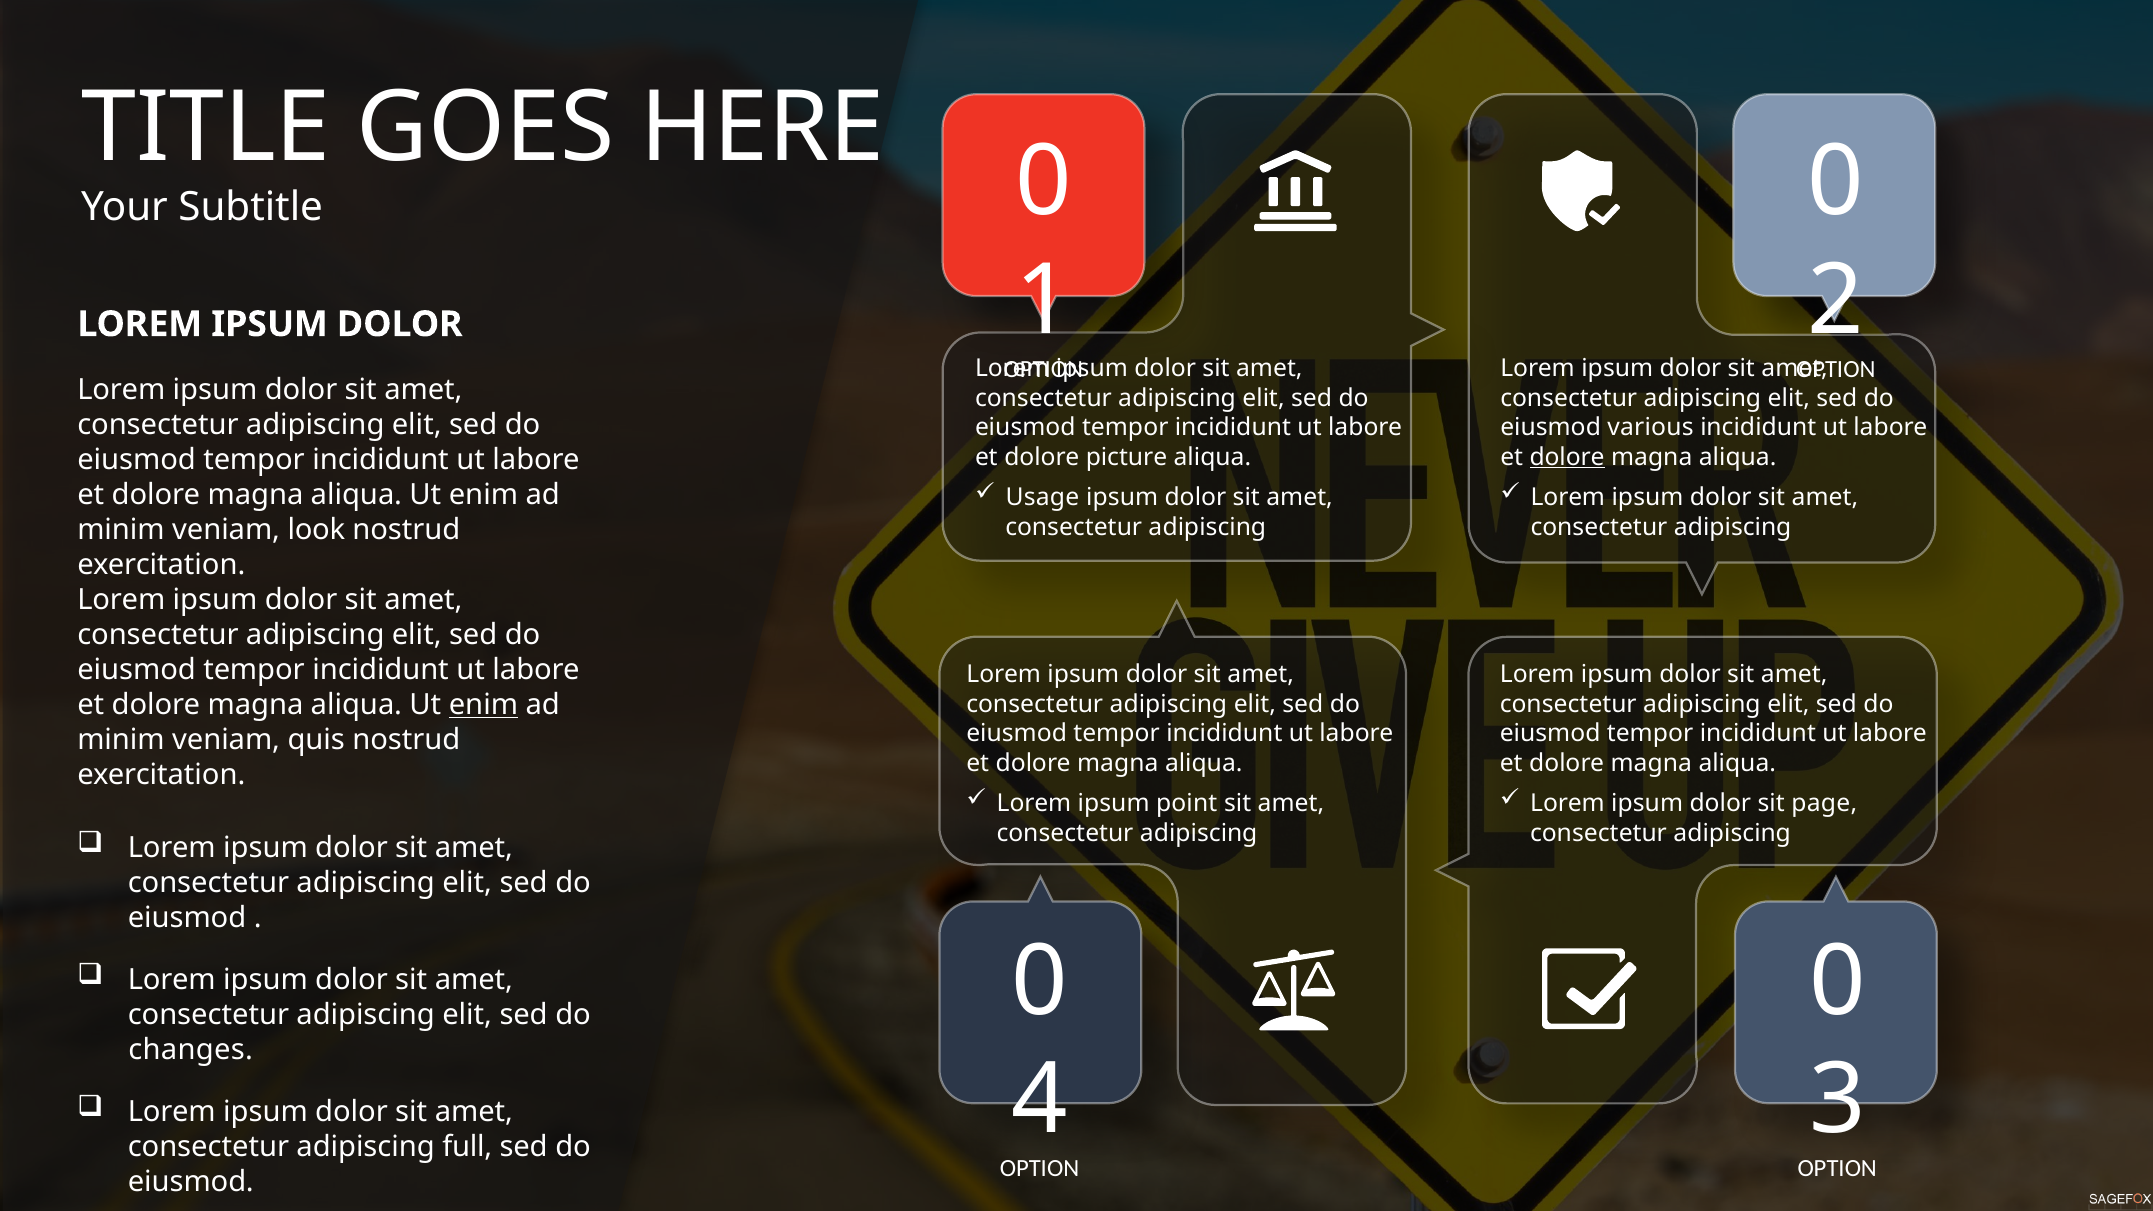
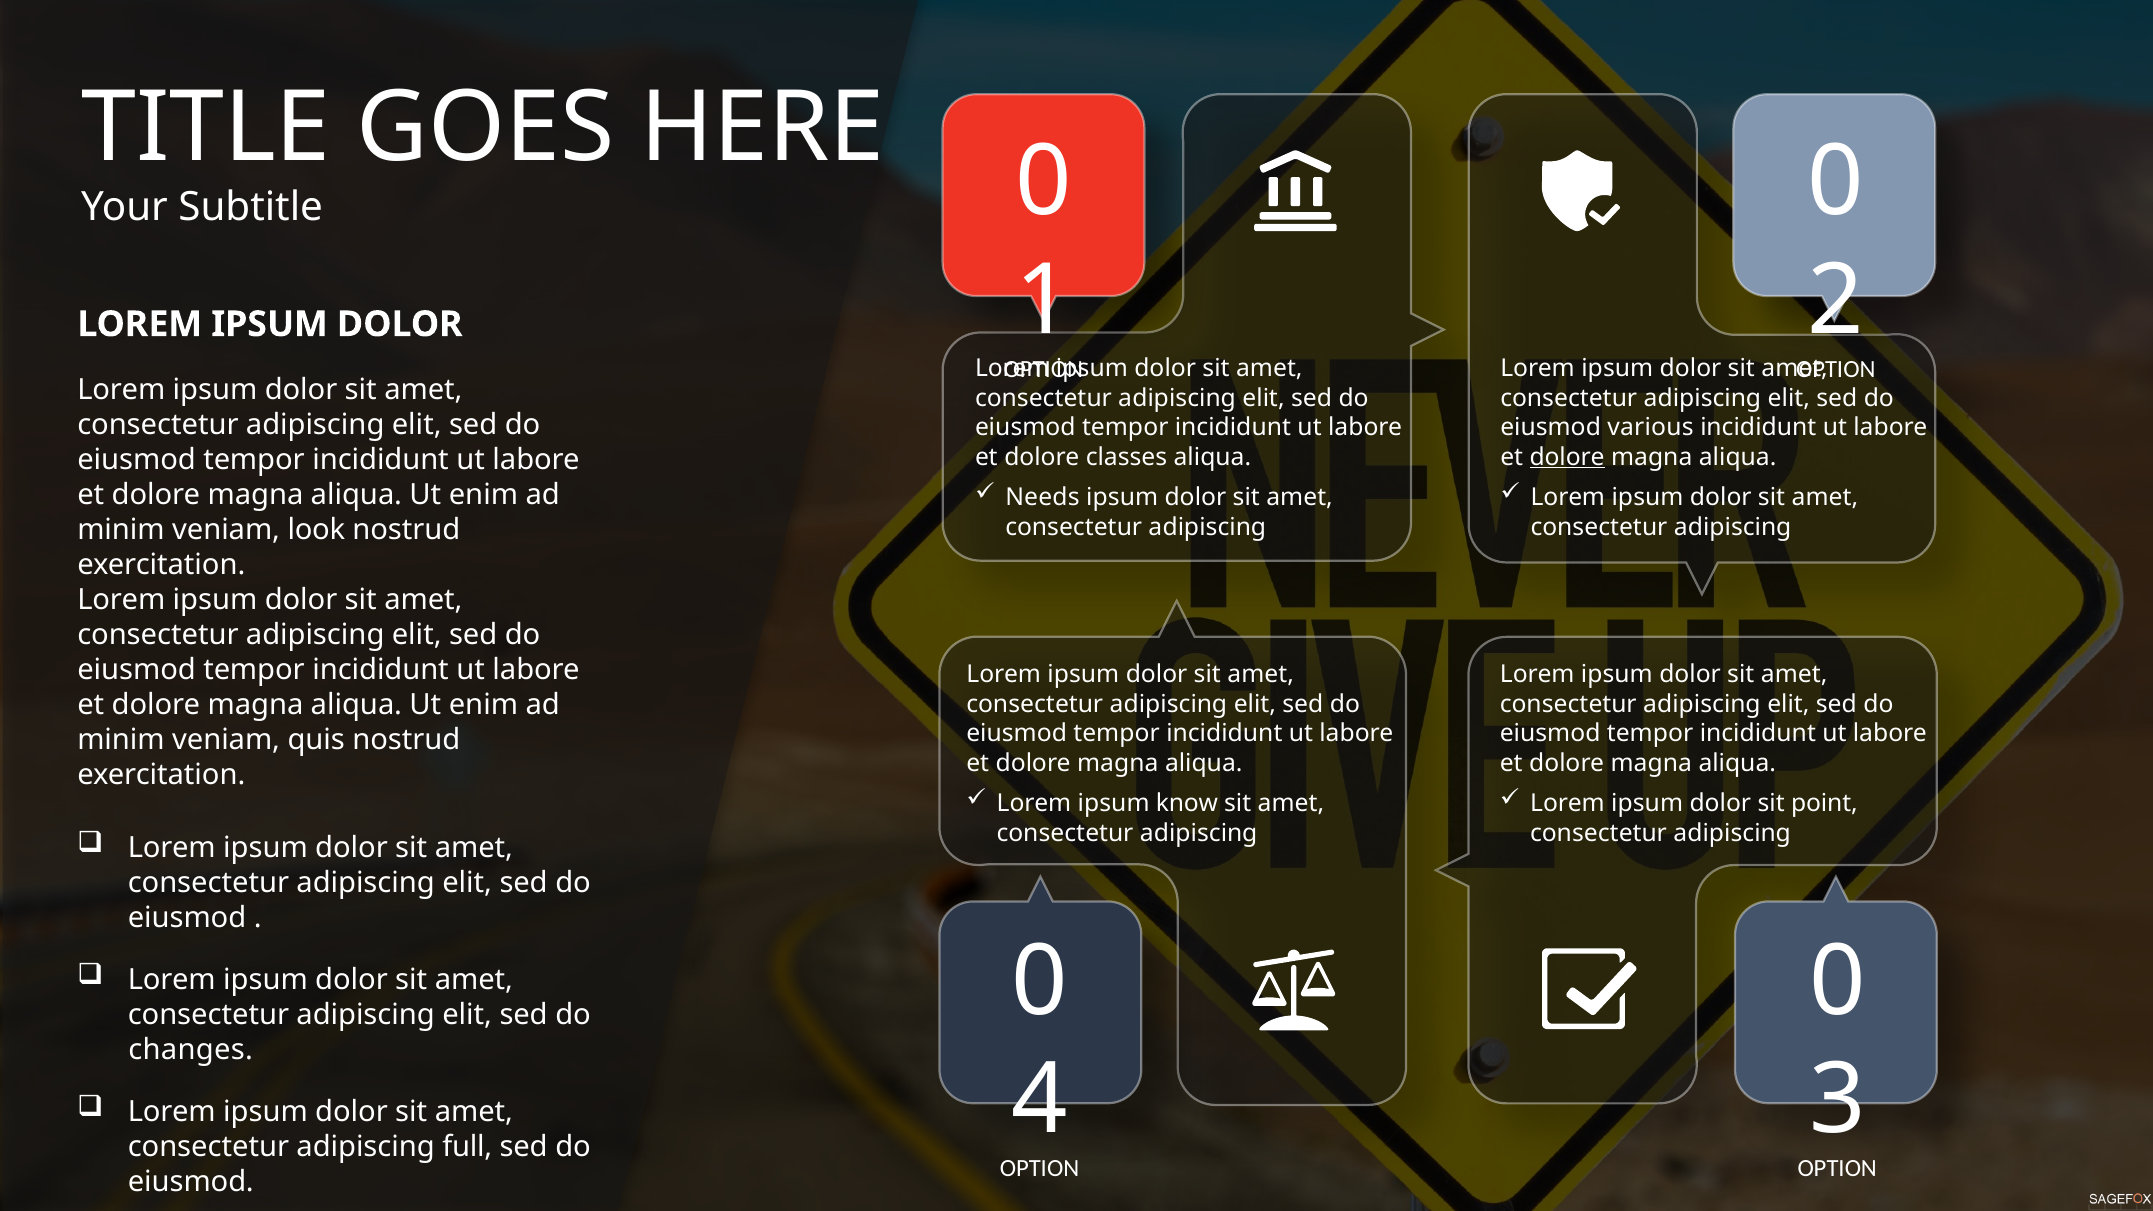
picture: picture -> classes (1126, 457)
Usage: Usage -> Needs (1042, 498)
enim underline: present -> none (483, 705)
point: point -> know (1187, 804)
page: page -> point (1824, 804)
